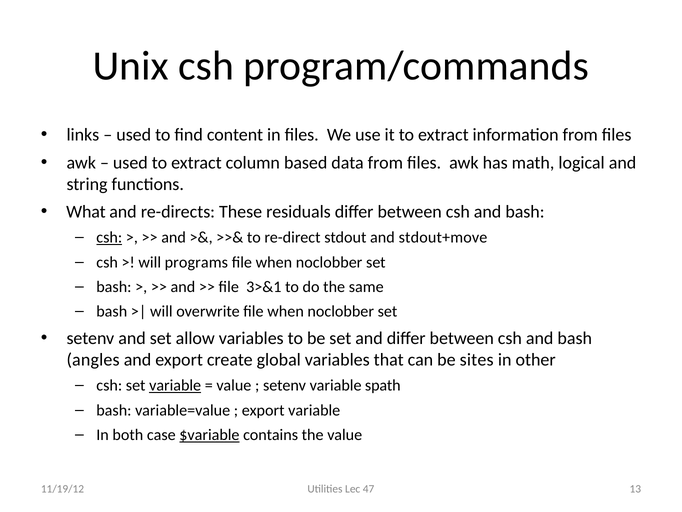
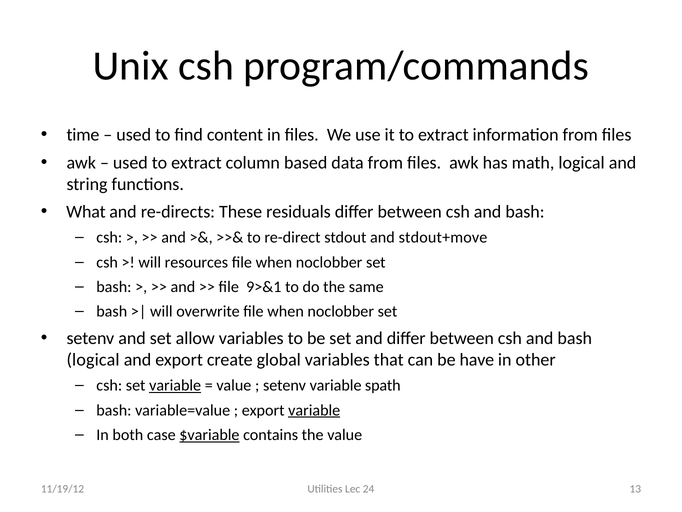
links: links -> time (83, 135)
csh underline: present -> none (109, 237)
programs: programs -> resources (196, 262)
3>&1: 3>&1 -> 9>&1 (264, 287)
angles: angles -> logical (93, 360)
sites: sites -> have (477, 360)
variable underline: none -> present (314, 410)
47: 47 -> 24 (369, 488)
